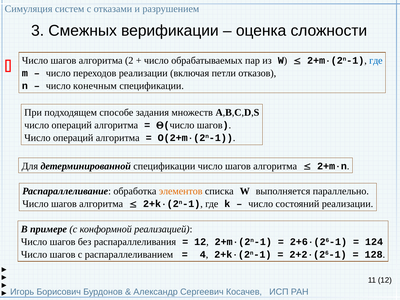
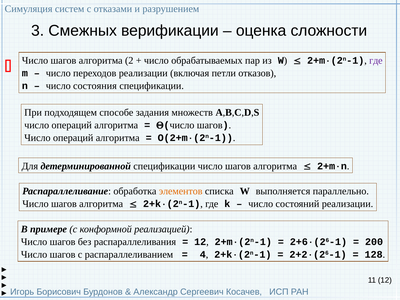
где colour: blue -> purple (376, 61)
конечным: конечным -> состояния (95, 86)
124: 124 -> 200 (374, 242)
